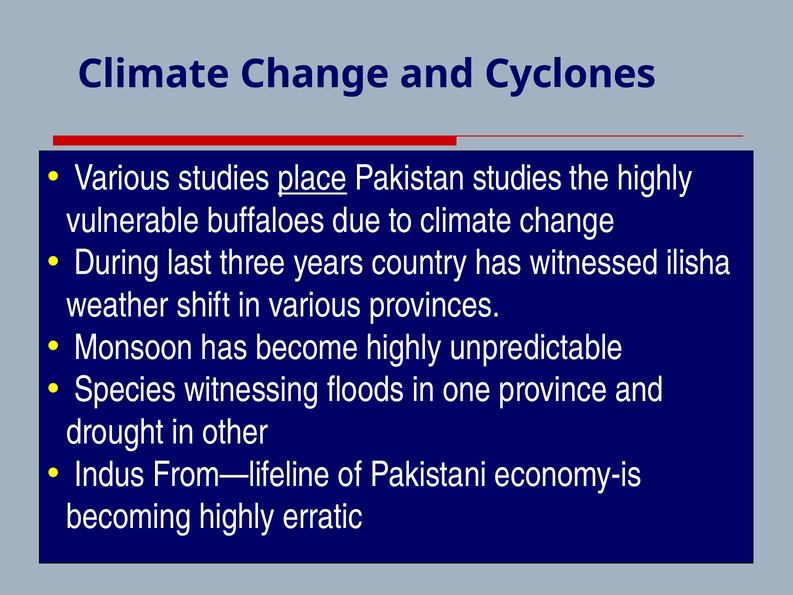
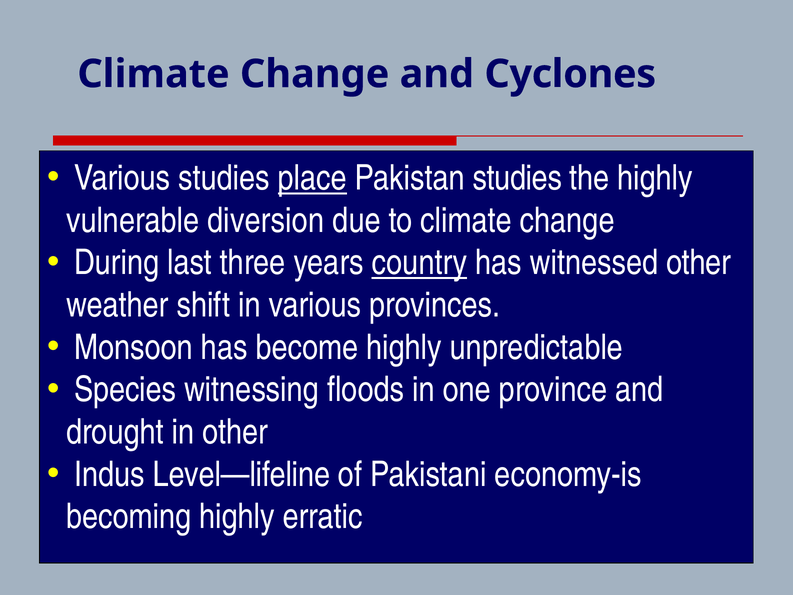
buffaloes: buffaloes -> diversion (266, 220)
country underline: none -> present (419, 263)
witnessed ilisha: ilisha -> other (698, 263)
From—lifeline: From—lifeline -> Level—lifeline (241, 474)
